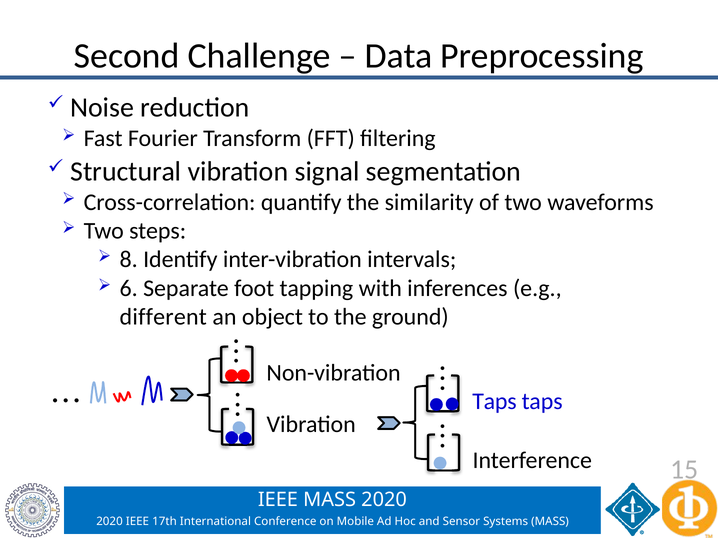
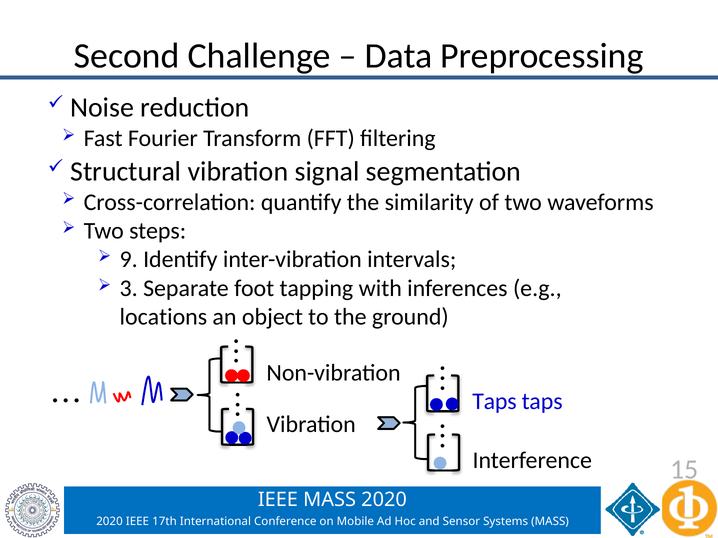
8: 8 -> 9 (129, 260)
6: 6 -> 3 (129, 289)
different: different -> locations (163, 317)
